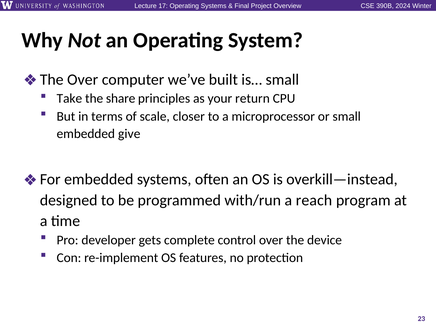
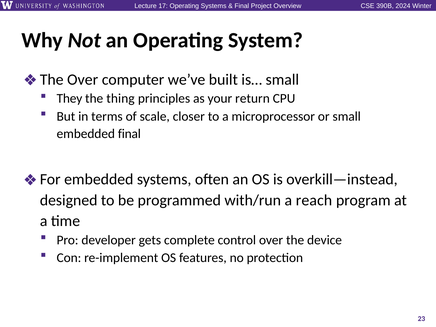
Take: Take -> They (69, 99)
share: share -> thing (121, 99)
embedded give: give -> final (129, 134)
